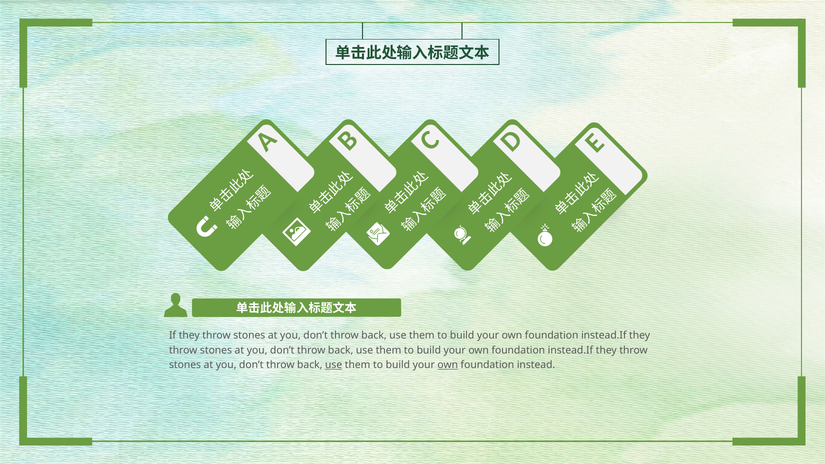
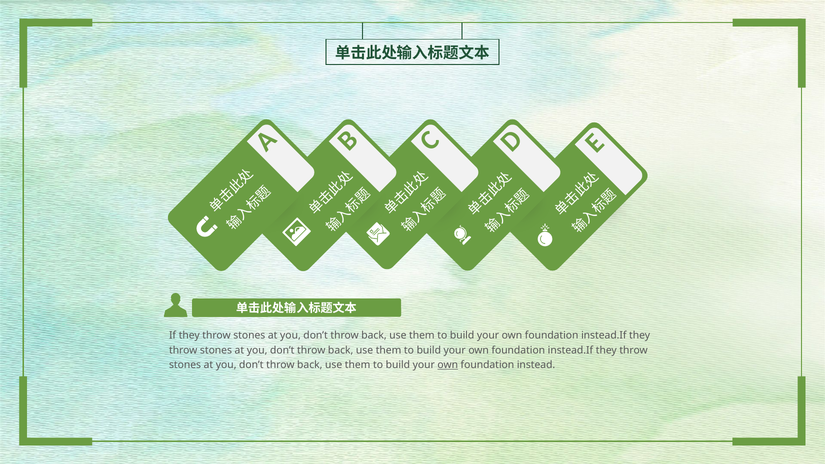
use underline: present -> none (334, 365)
